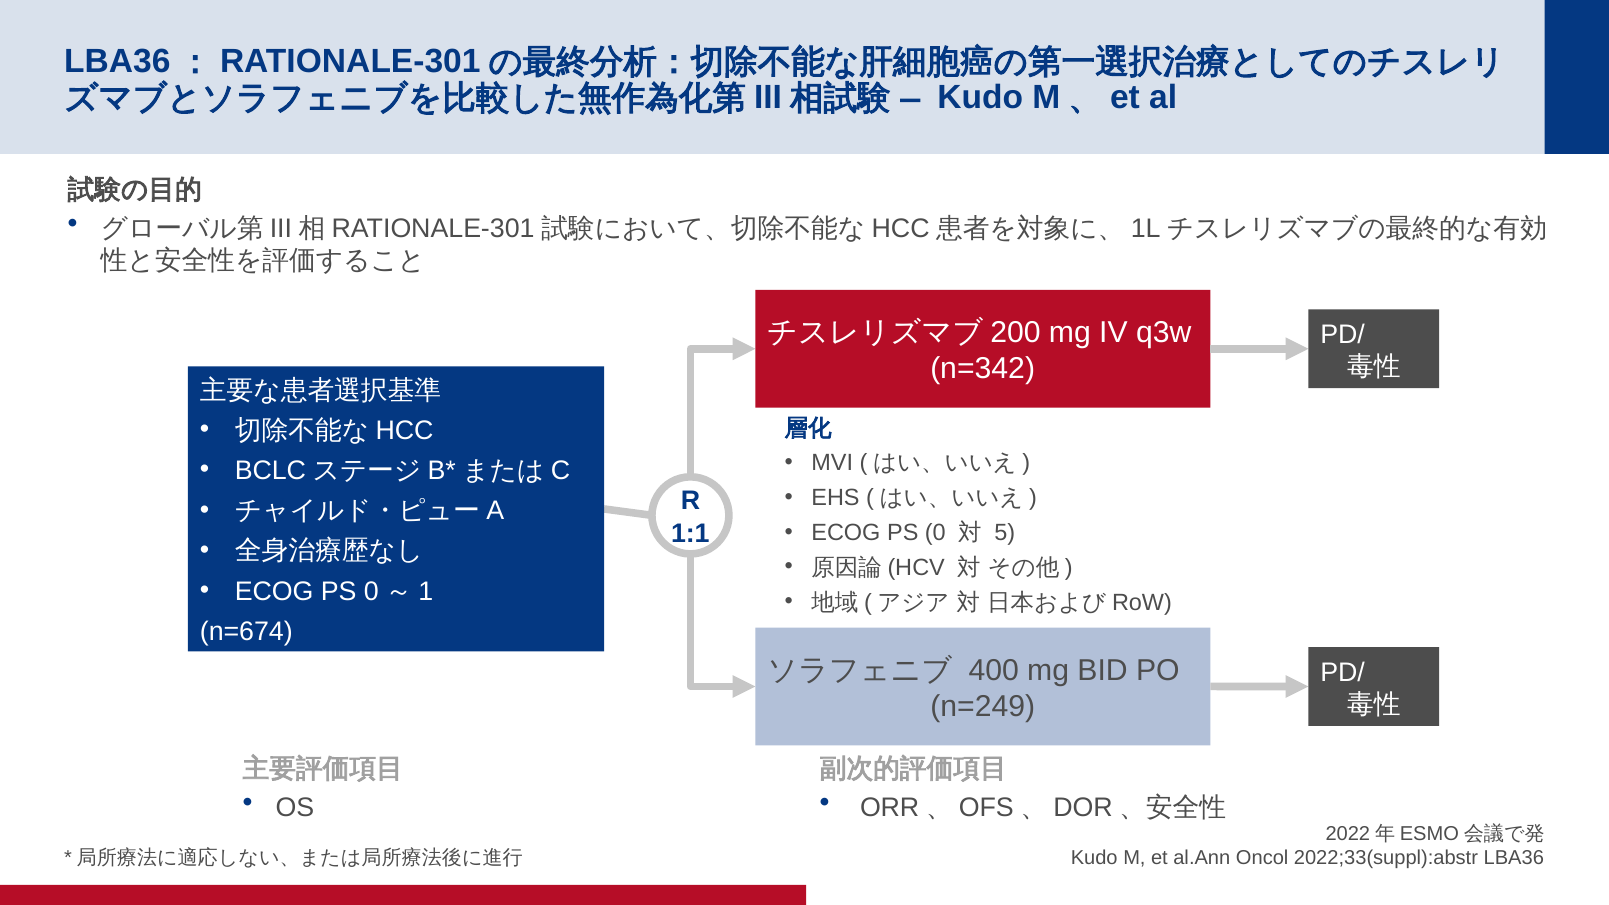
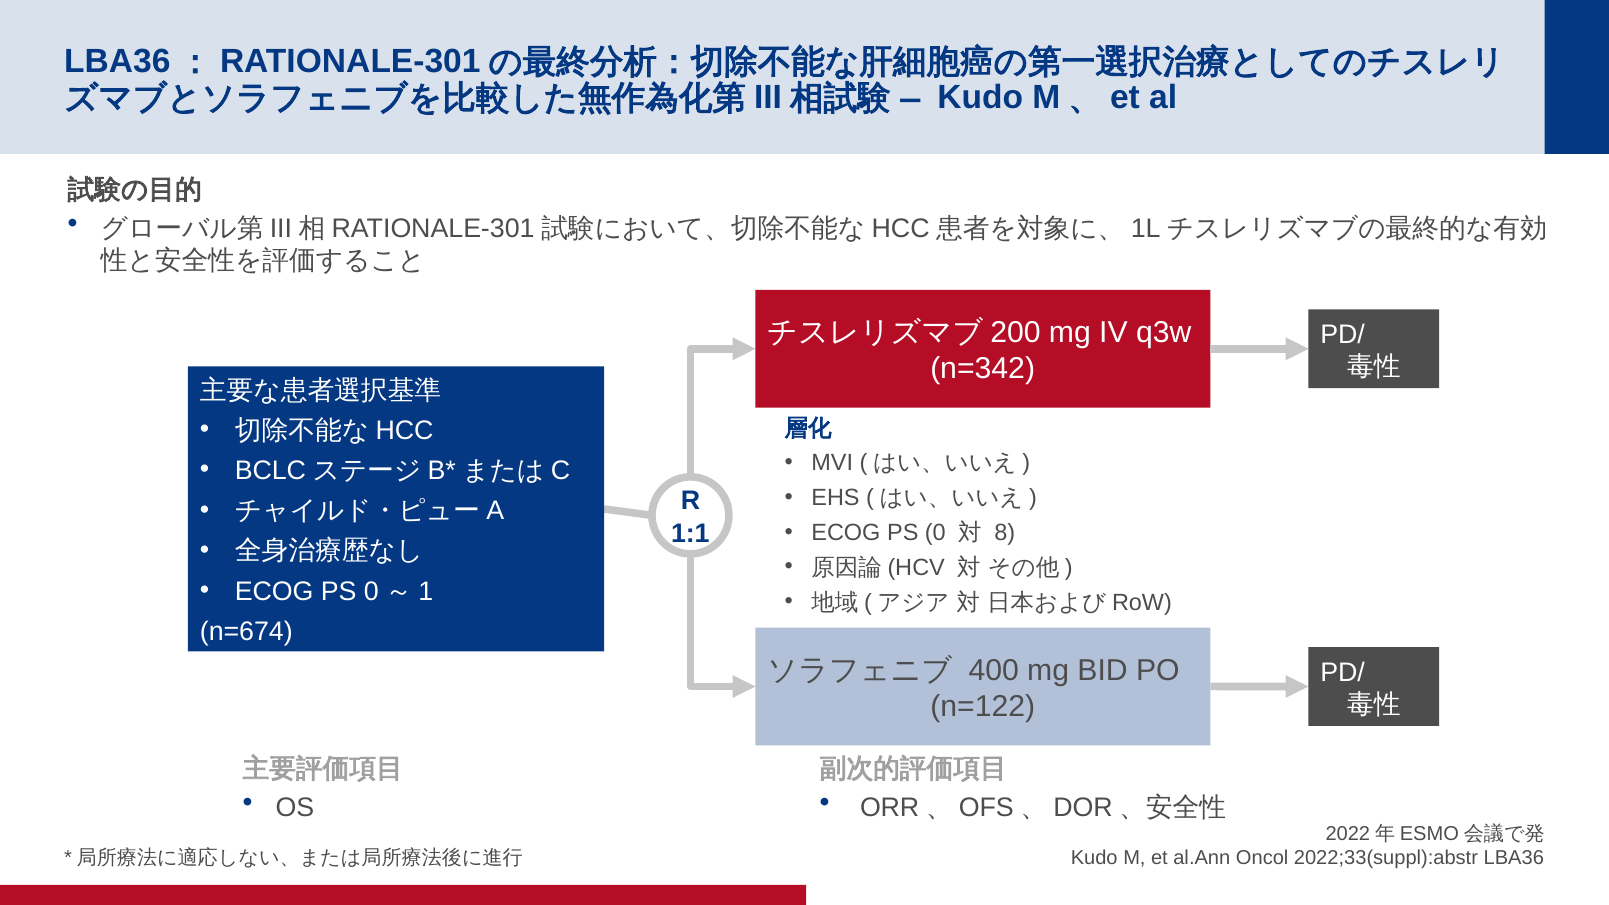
5: 5 -> 8 (1005, 533)
n=249: n=249 -> n=122 (983, 707)
